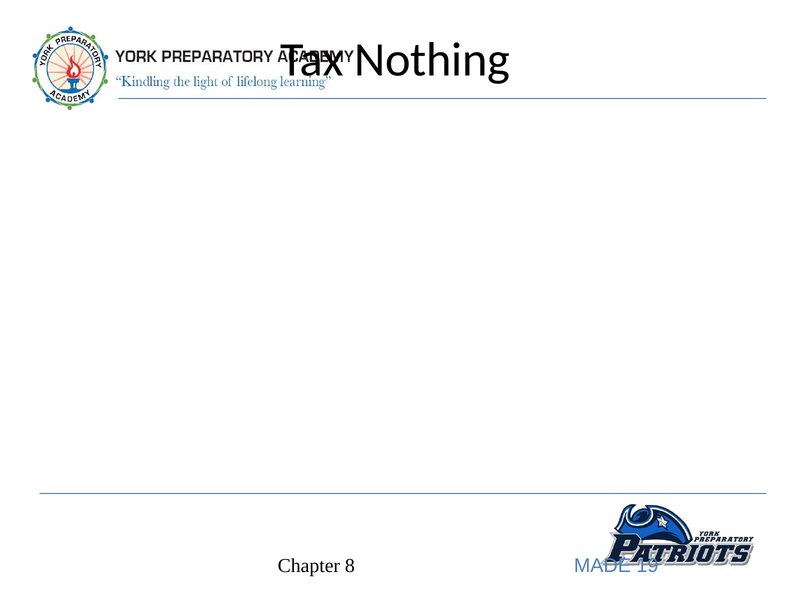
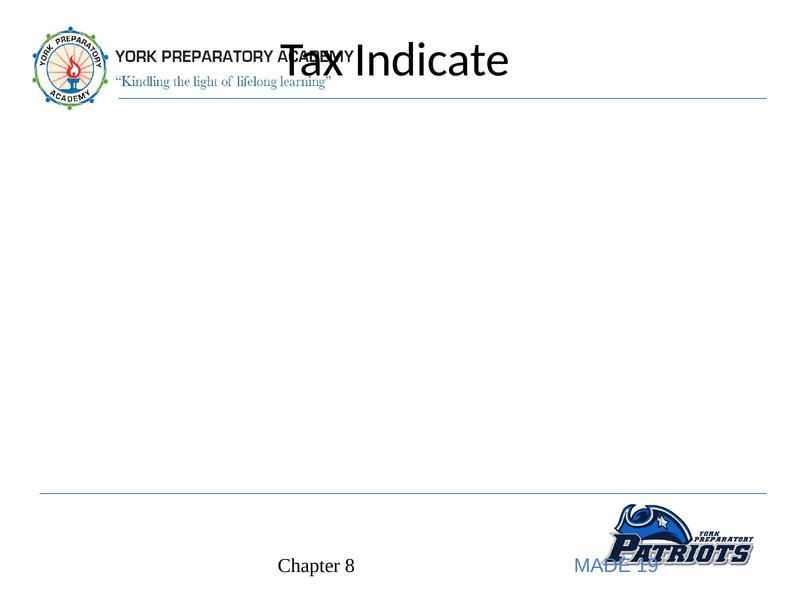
Nothing: Nothing -> Indicate (432, 60)
